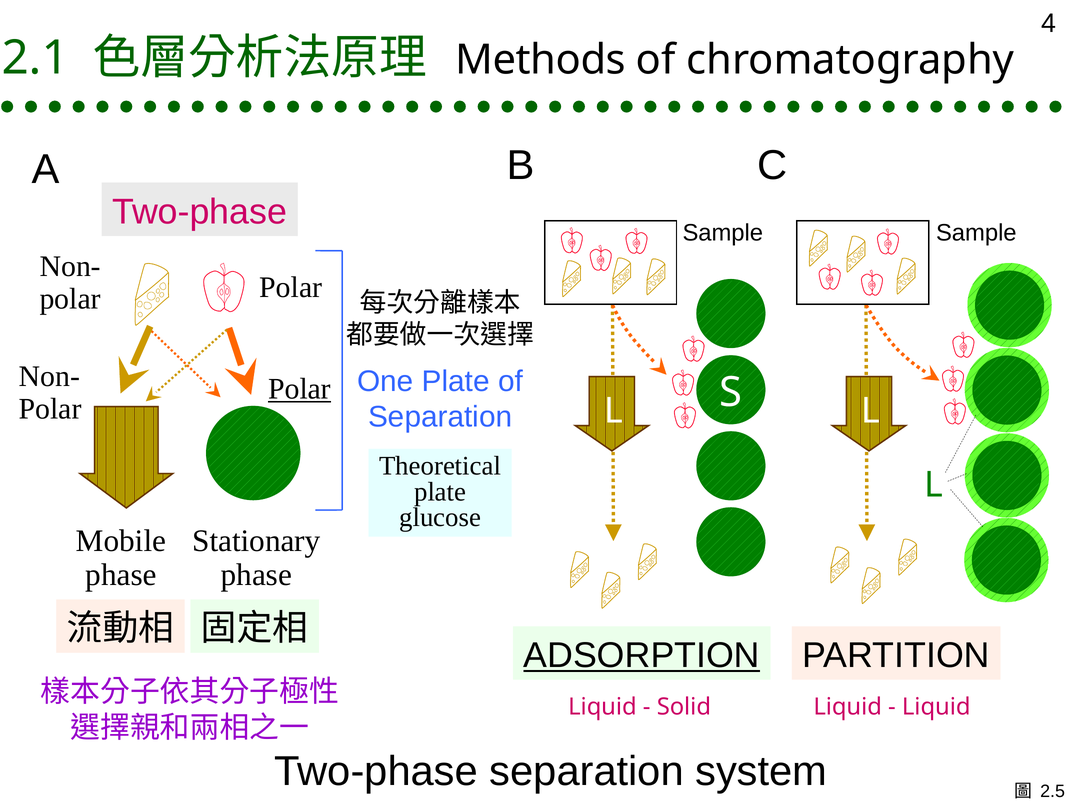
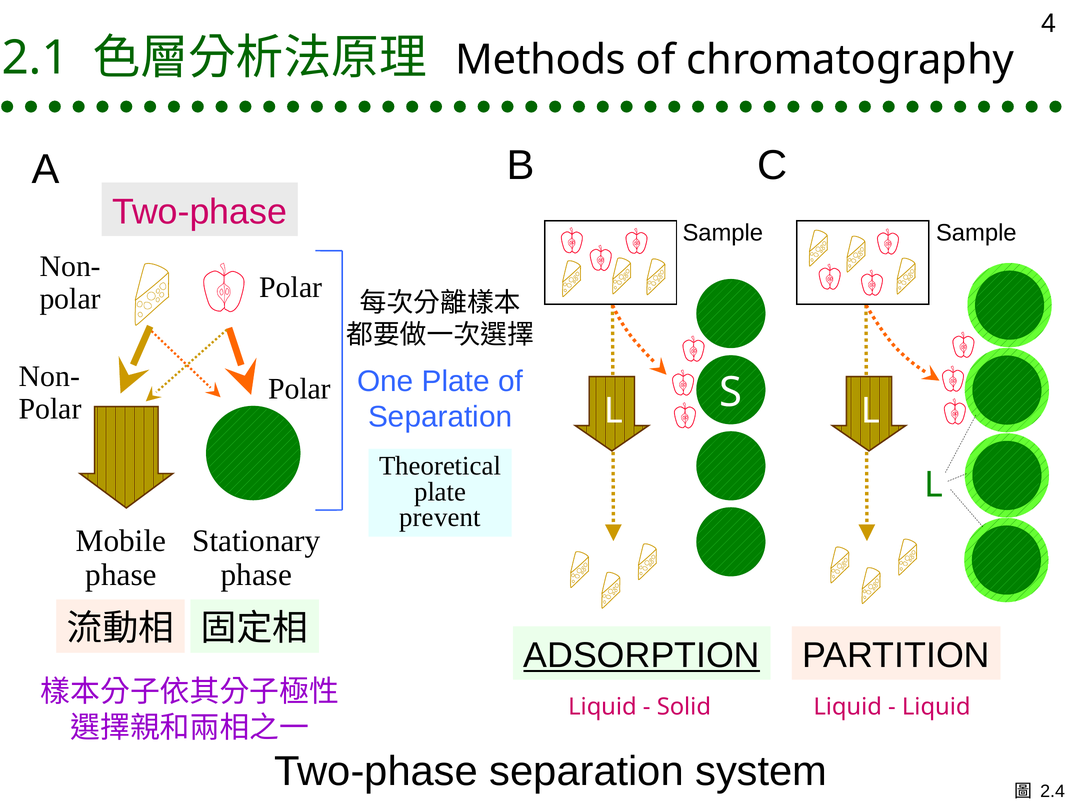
Polar underline: present -> none (299, 389)
glucose: glucose -> prevent (440, 517)
2.5: 2.5 -> 2.4 (1053, 791)
